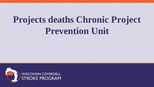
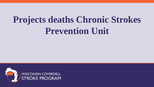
Project: Project -> Strokes (126, 19)
